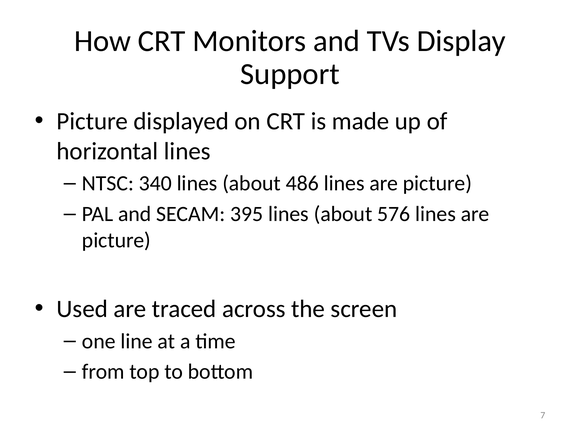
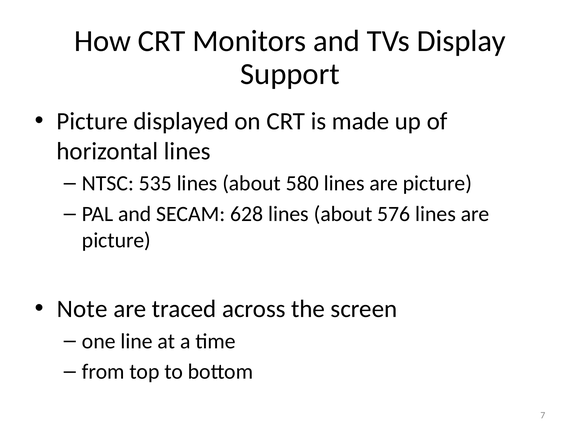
340: 340 -> 535 (155, 183)
486: 486 -> 580 (302, 183)
395: 395 -> 628 (247, 214)
Used: Used -> Note (82, 309)
